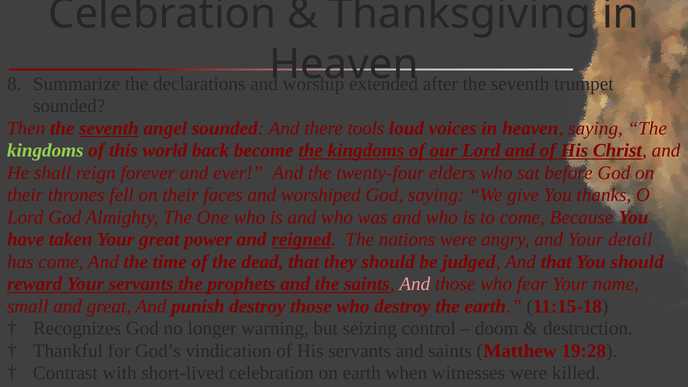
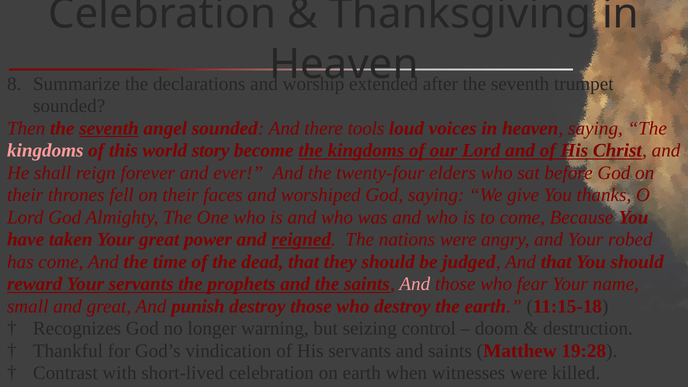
kingdoms colour: light green -> pink (45, 151)
back: back -> story (211, 151)
detail: detail -> robed (630, 240)
